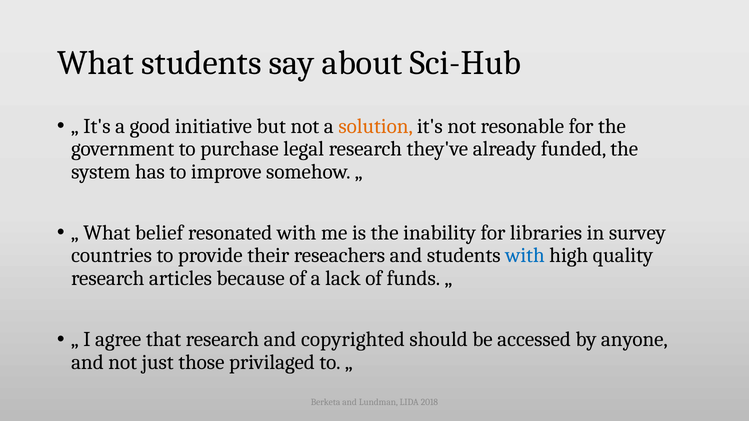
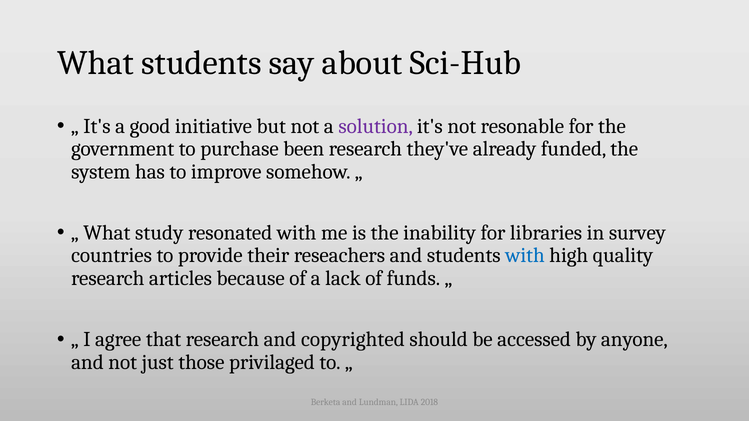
solution colour: orange -> purple (376, 126)
legal: legal -> been (304, 149)
belief: belief -> study (159, 233)
